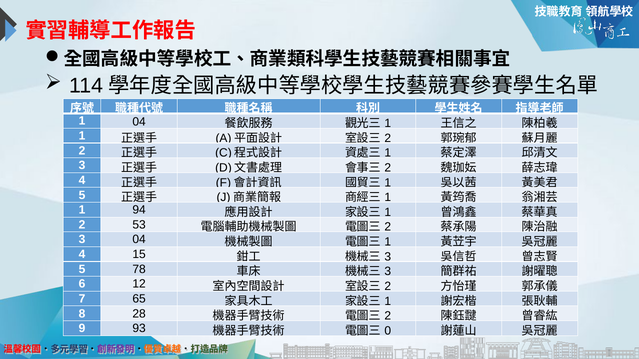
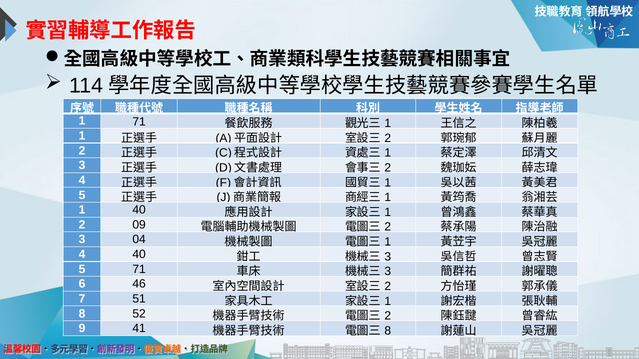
1 04: 04 -> 71 (139, 122)
1 94: 94 -> 40 (139, 210)
53: 53 -> 09 (139, 225)
4 15: 15 -> 40 (139, 255)
5 78: 78 -> 71 (139, 269)
12: 12 -> 46 (139, 284)
65: 65 -> 51 (139, 299)
28: 28 -> 52 (139, 314)
93: 93 -> 41 (139, 329)
0: 0 -> 8 (388, 331)
